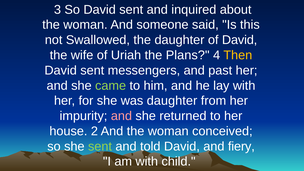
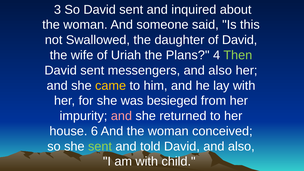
Then colour: yellow -> light green (238, 55)
messengers and past: past -> also (220, 70)
came colour: light green -> yellow (111, 86)
was daughter: daughter -> besieged (172, 101)
2: 2 -> 6 (94, 131)
David and fiery: fiery -> also (241, 146)
